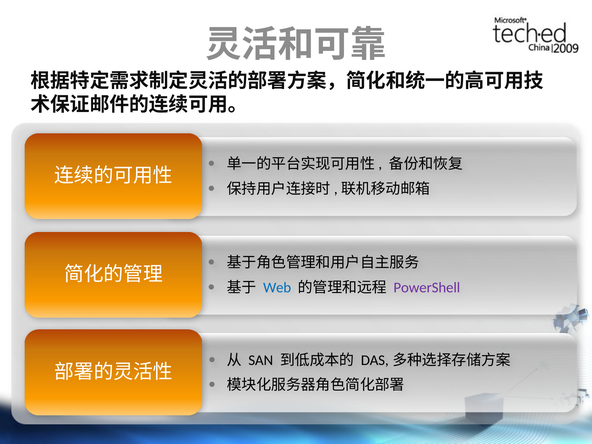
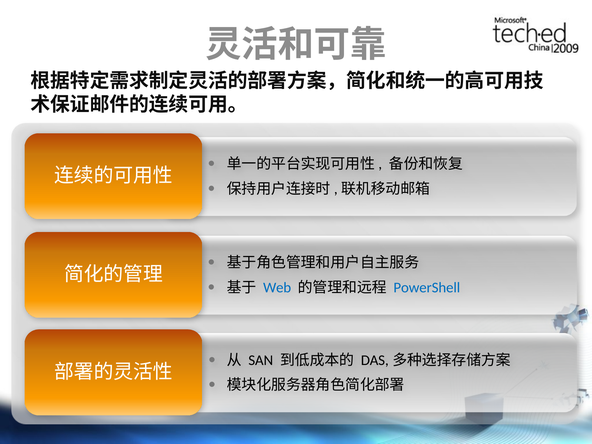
PowerShell colour: purple -> blue (427, 288)
